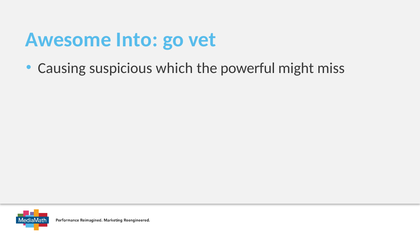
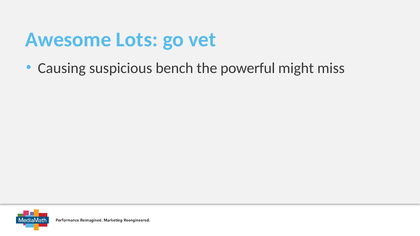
Into: Into -> Lots (137, 40)
which: which -> bench (174, 68)
